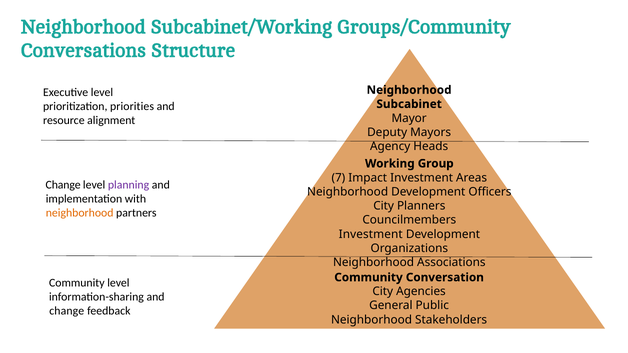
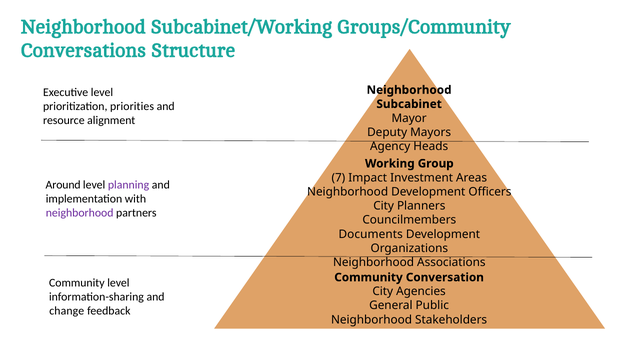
Change: Change -> Around (63, 185)
neighborhood colour: orange -> purple (80, 213)
Investment: Investment -> Documents (371, 234)
